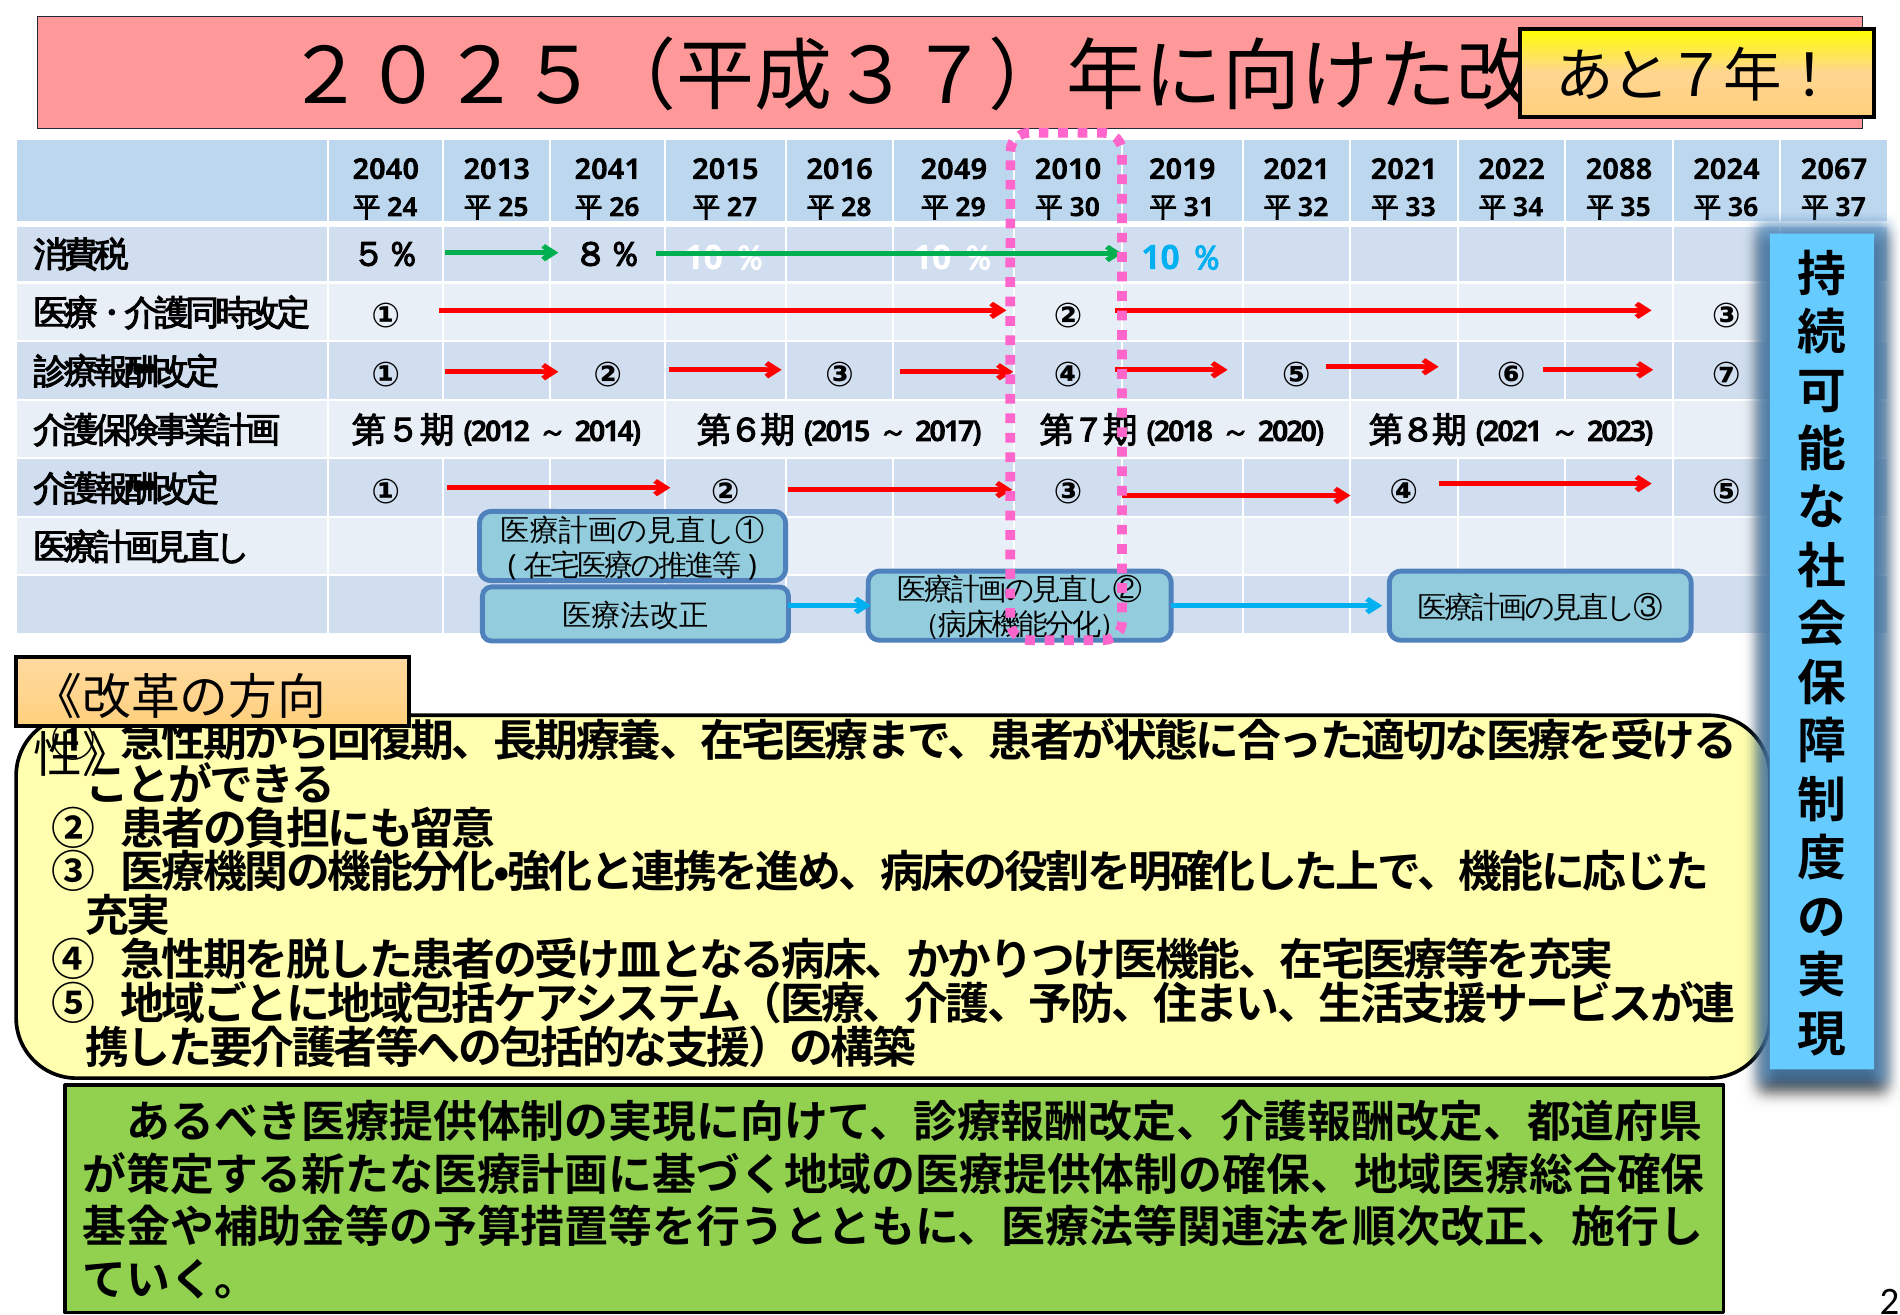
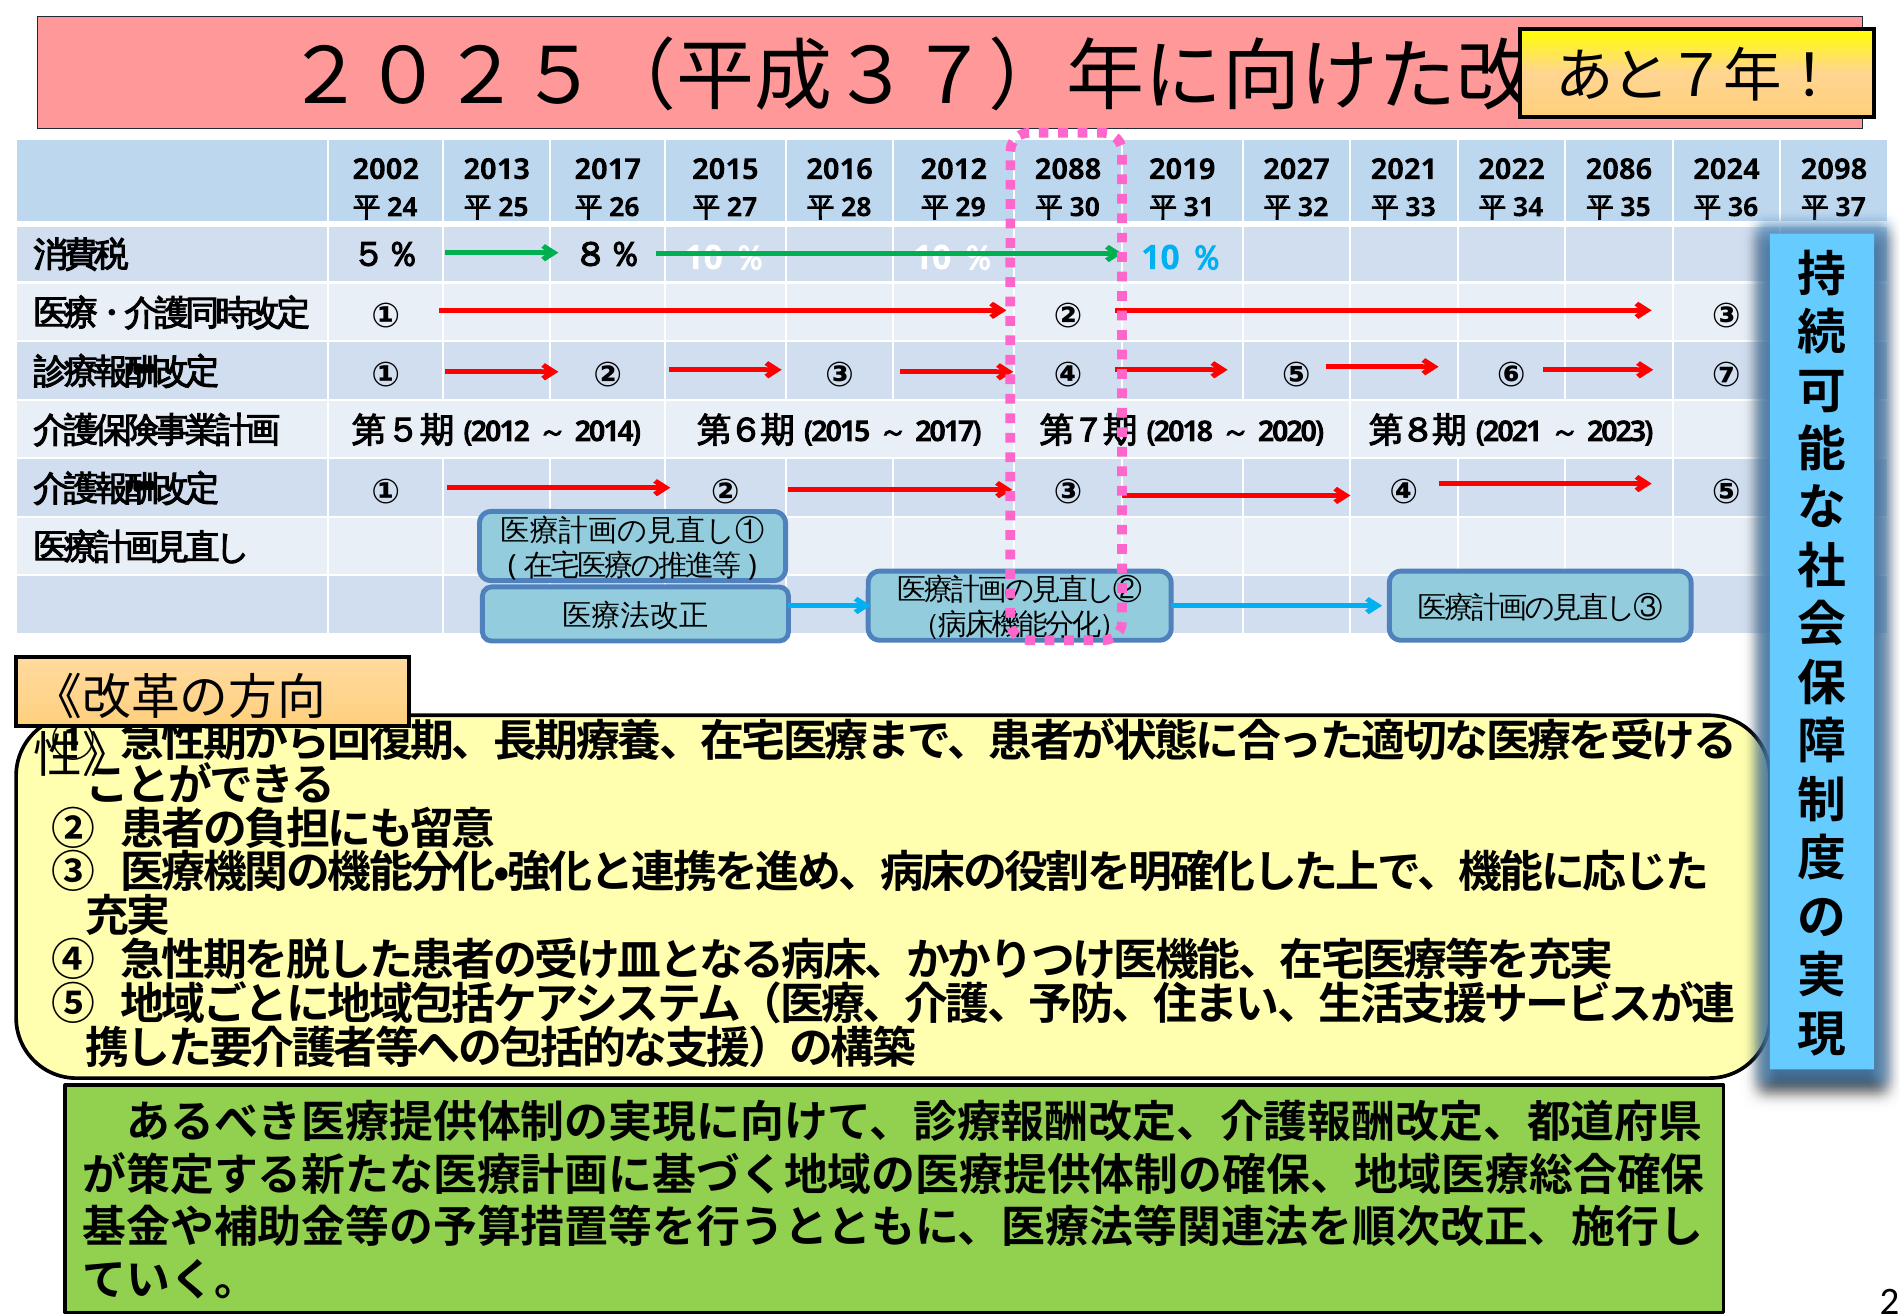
2040: 2040 -> 2002 (386, 170)
2041: 2041 -> 2017 (608, 170)
2049: 2049 -> 2012 (954, 170)
2010: 2010 -> 2088 (1068, 170)
2021: 2021 -> 2027 (1296, 170)
2088: 2088 -> 2086 (1619, 170)
2067: 2067 -> 2098 (1834, 170)
